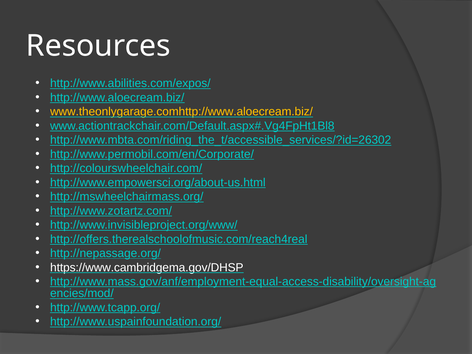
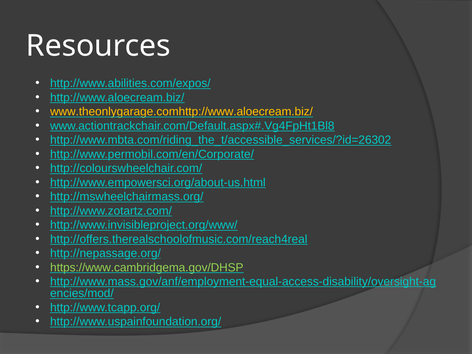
https://www.cambridgema.gov/DHSP colour: white -> light green (147, 267)
